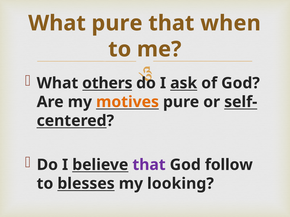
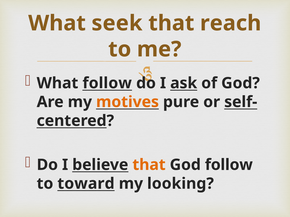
What pure: pure -> seek (117, 23)
when: when -> reach (231, 23)
What others: others -> follow (107, 83)
that colour: purple -> orange (149, 165)
blesses: blesses -> toward (86, 184)
